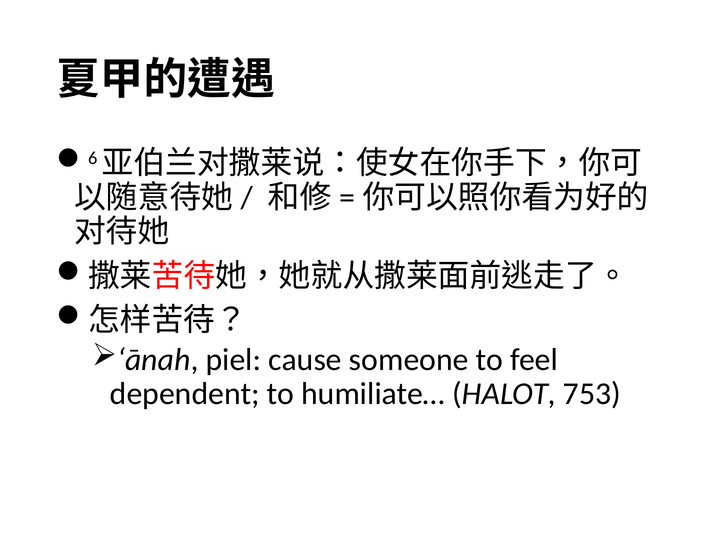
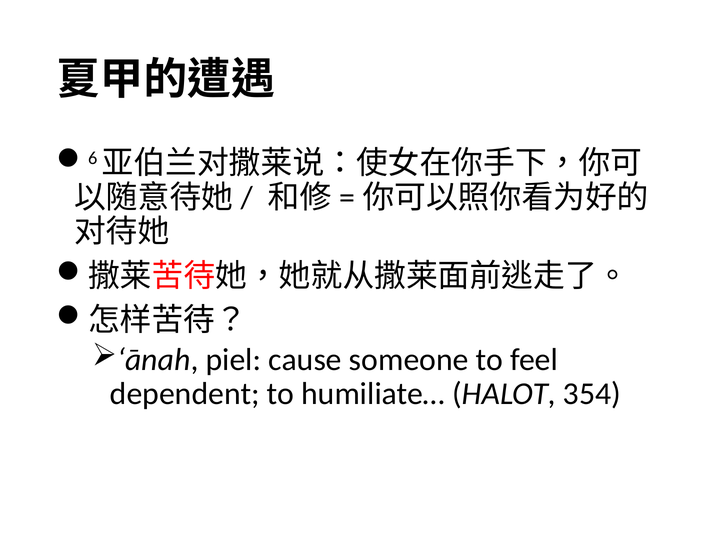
753: 753 -> 354 (592, 394)
